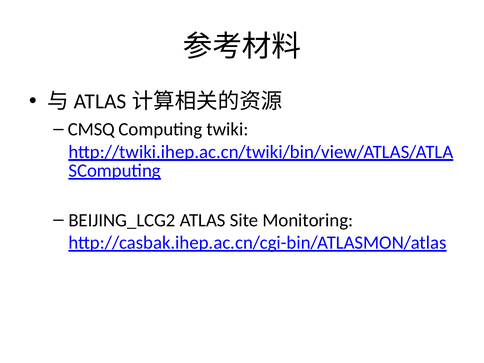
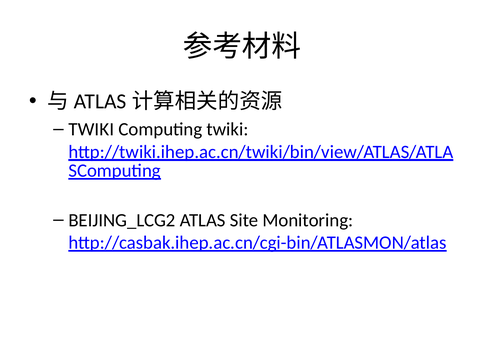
CMSQ: CMSQ -> TWIKI (91, 129)
